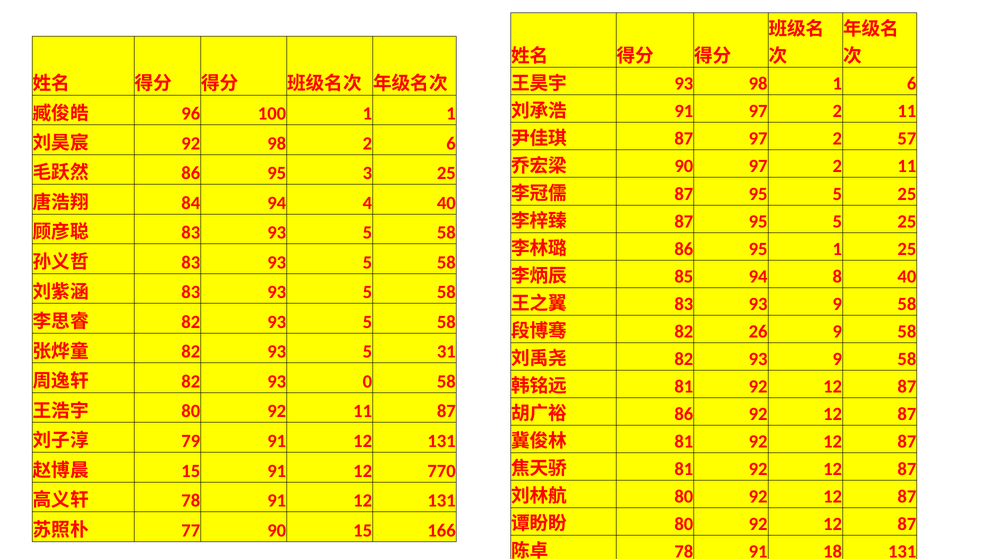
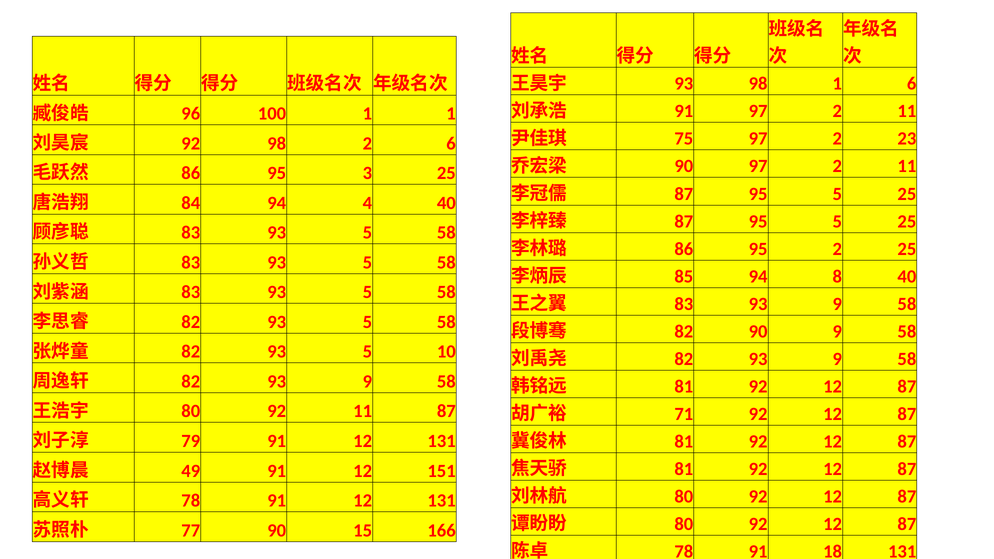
87: 87 -> 75 (684, 139)
57: 57 -> 23 (907, 139)
95 1: 1 -> 2 (837, 249)
82 26: 26 -> 90 (758, 332)
31: 31 -> 10 (446, 352)
0: 0 -> 9 (367, 382)
86: 86 -> 71 (684, 414)
15: 15 -> 49 (191, 471)
770: 770 -> 151 (442, 471)
